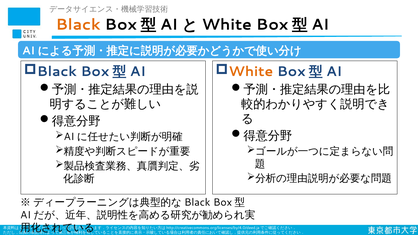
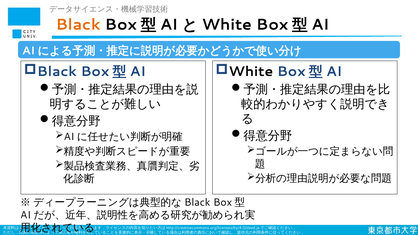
White colour: orange -> black (251, 72)
